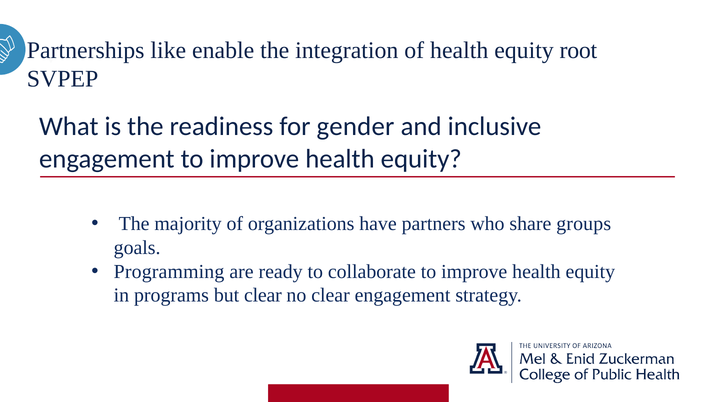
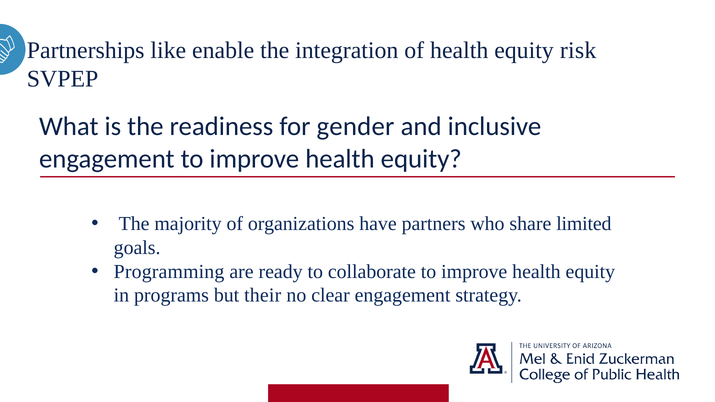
root: root -> risk (578, 50)
groups: groups -> limited (584, 224)
but clear: clear -> their (263, 296)
